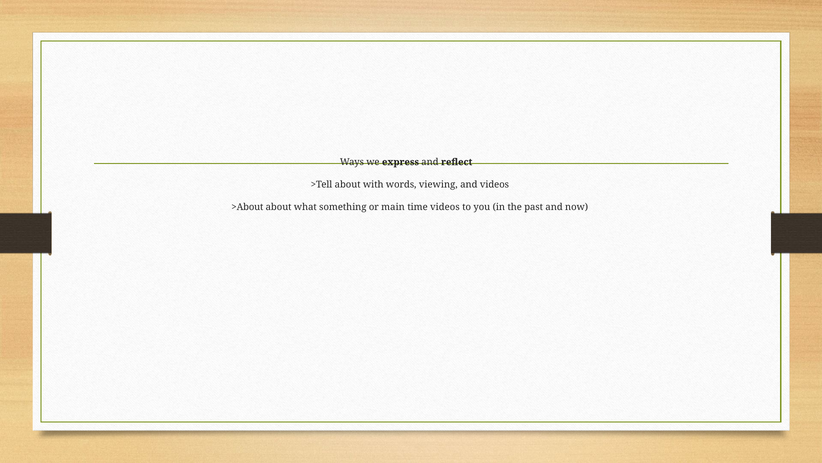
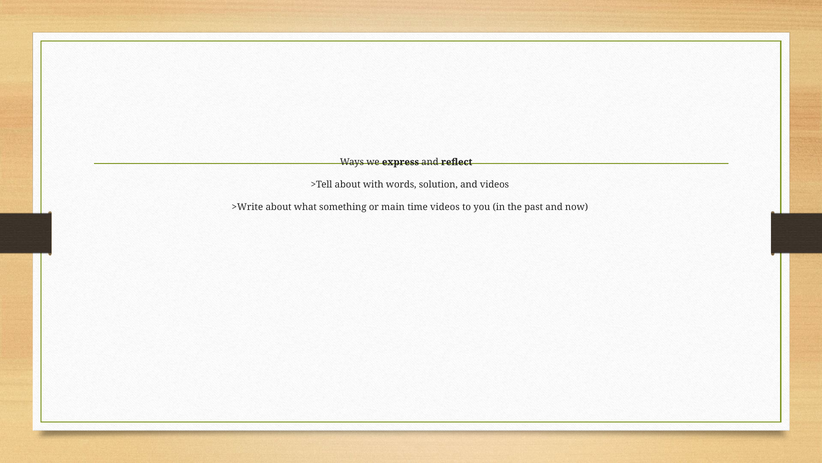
viewing: viewing -> solution (438, 184)
>About: >About -> >Write (247, 207)
